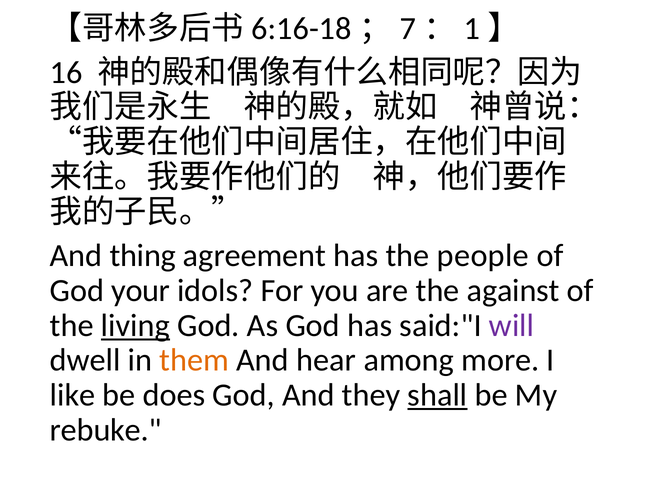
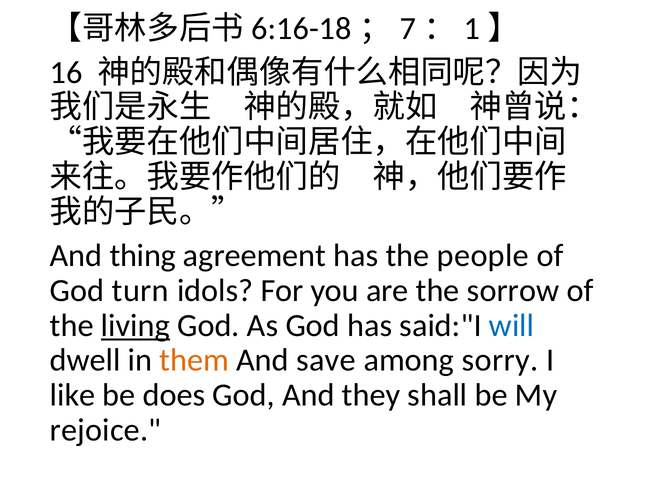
your: your -> turn (140, 291)
against: against -> sorrow (513, 291)
will colour: purple -> blue (512, 326)
hear: hear -> save (326, 361)
more: more -> sorry (500, 361)
shall underline: present -> none (437, 396)
rebuke: rebuke -> rejoice (106, 430)
